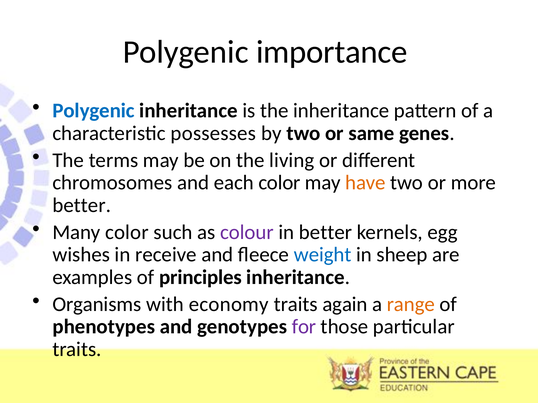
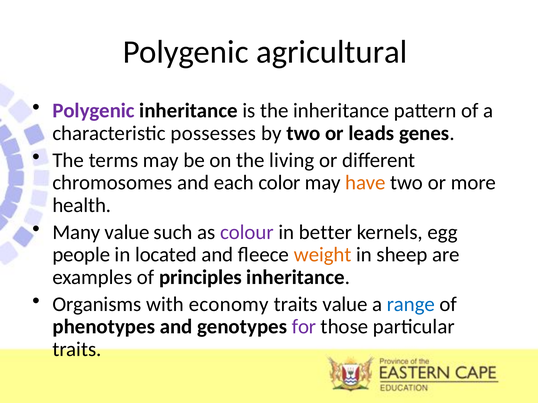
importance: importance -> agricultural (332, 52)
Polygenic colour: blue -> purple (94, 111)
same: same -> leads (371, 133)
better: better -> health (82, 206)
Many color: color -> value (127, 232)
wishes: wishes -> people (81, 255)
receive: receive -> located (166, 255)
weight colour: blue -> orange (323, 255)
traits again: again -> value (345, 305)
range colour: orange -> blue (411, 305)
